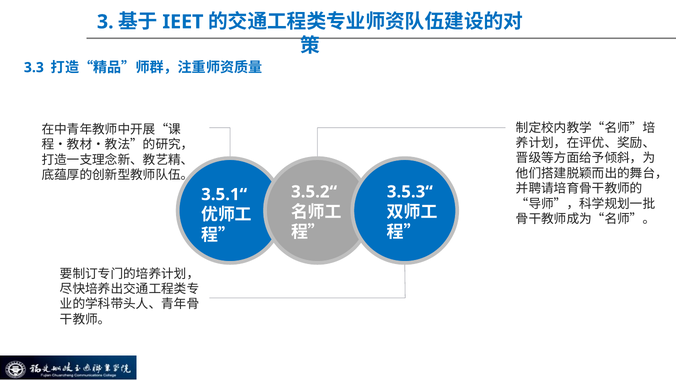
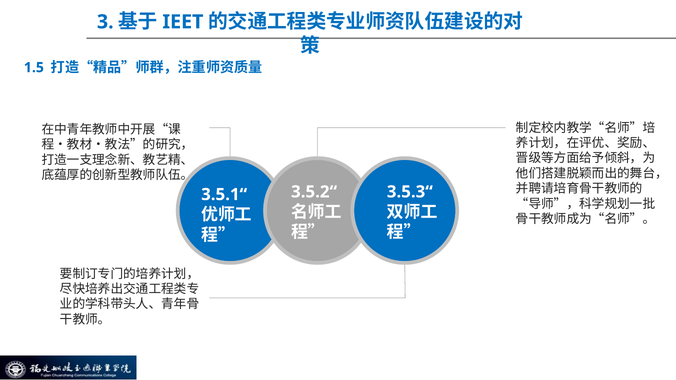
3.3: 3.3 -> 1.5 (34, 68)
